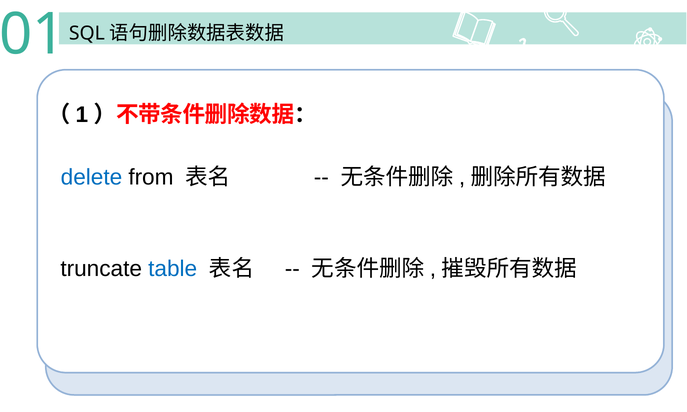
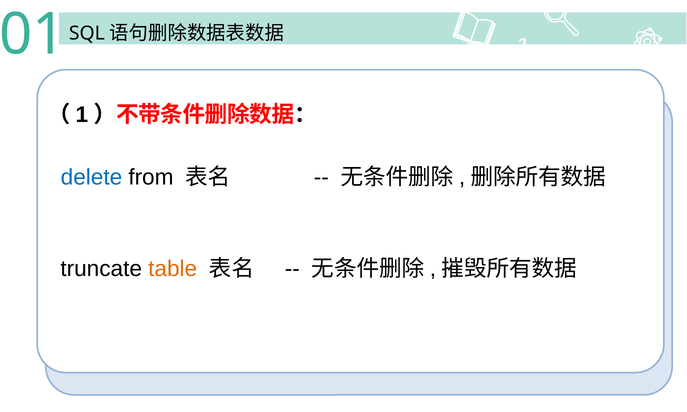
table colour: blue -> orange (173, 269)
